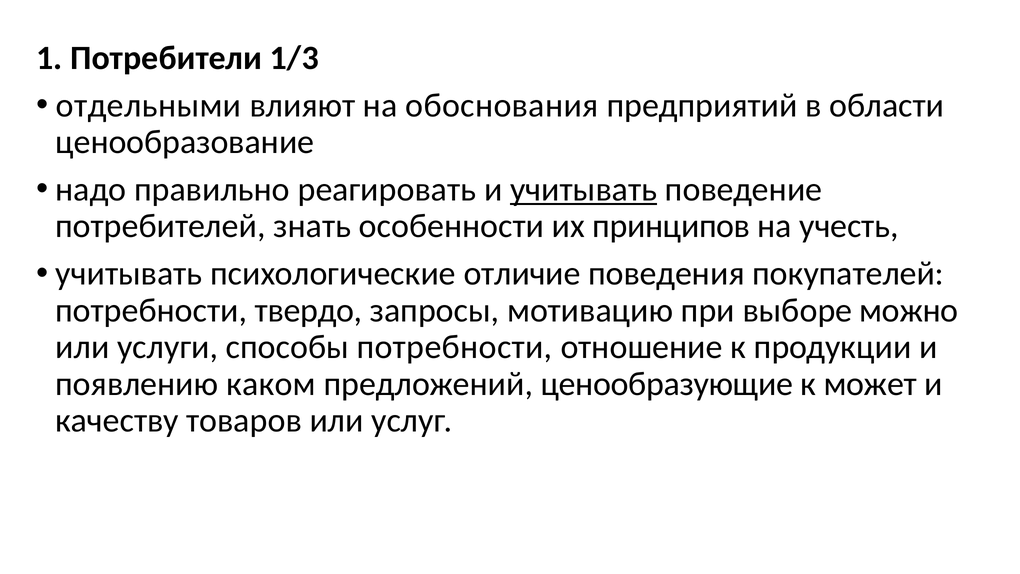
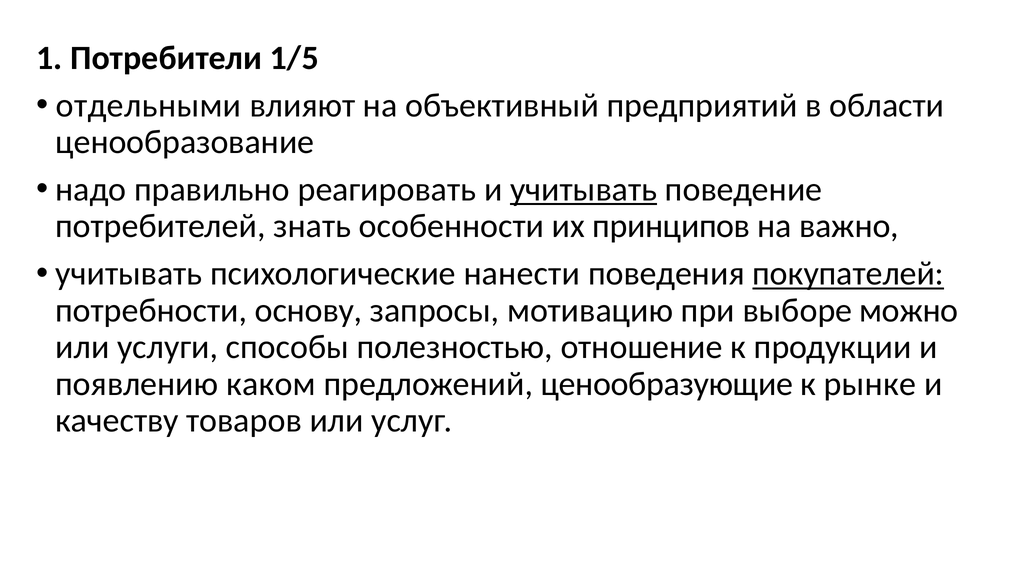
1/3: 1/3 -> 1/5 (294, 58)
обоснования: обоснования -> объективный (502, 105)
учесть: учесть -> важно (849, 226)
отличие: отличие -> нанести (522, 274)
покупателей underline: none -> present (848, 274)
твердо: твердо -> основу (309, 310)
способы потребности: потребности -> полезностью (455, 347)
может: может -> рынке (870, 384)
